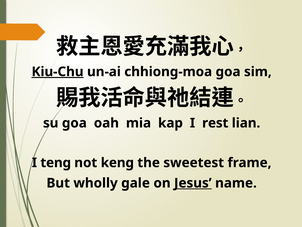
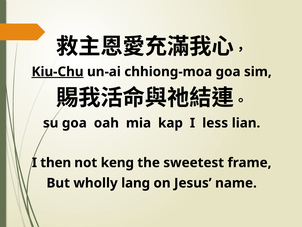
rest: rest -> less (215, 123)
teng: teng -> then (56, 162)
gale: gale -> lang (136, 183)
Jesus underline: present -> none (193, 183)
